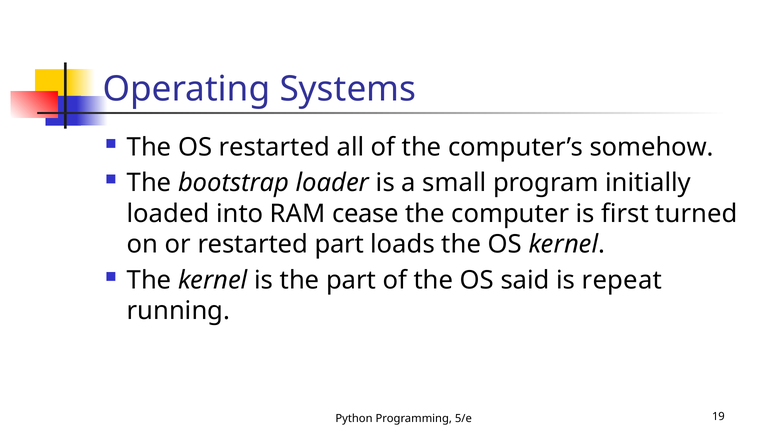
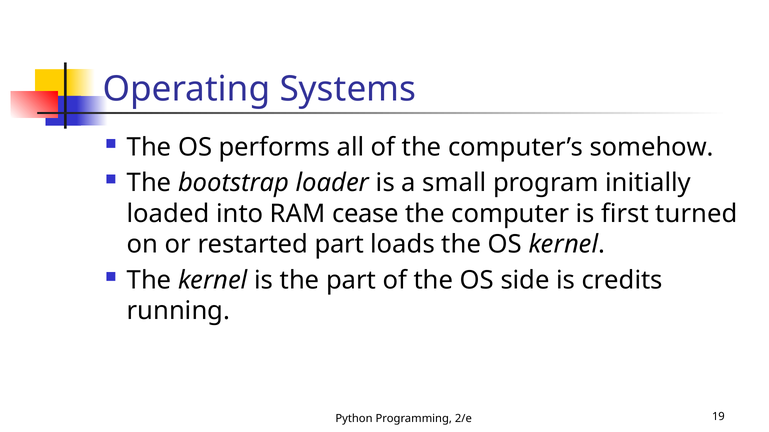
OS restarted: restarted -> performs (274, 147)
said: said -> side (525, 281)
repeat: repeat -> credits (622, 281)
5/e: 5/e -> 2/e (463, 419)
